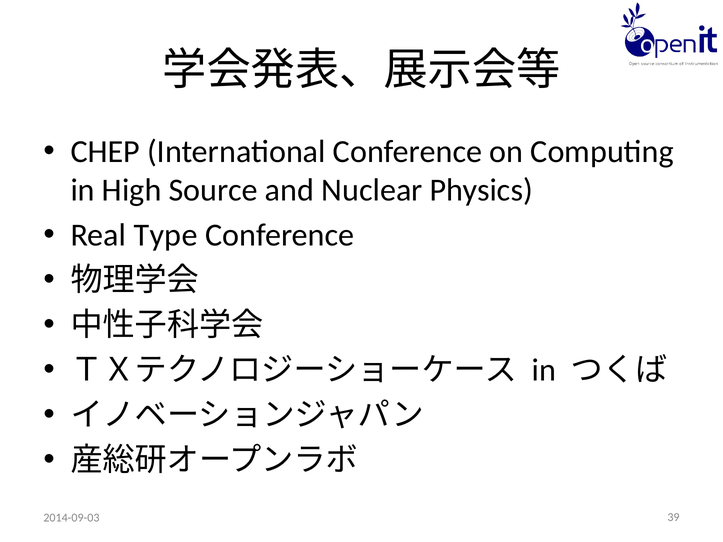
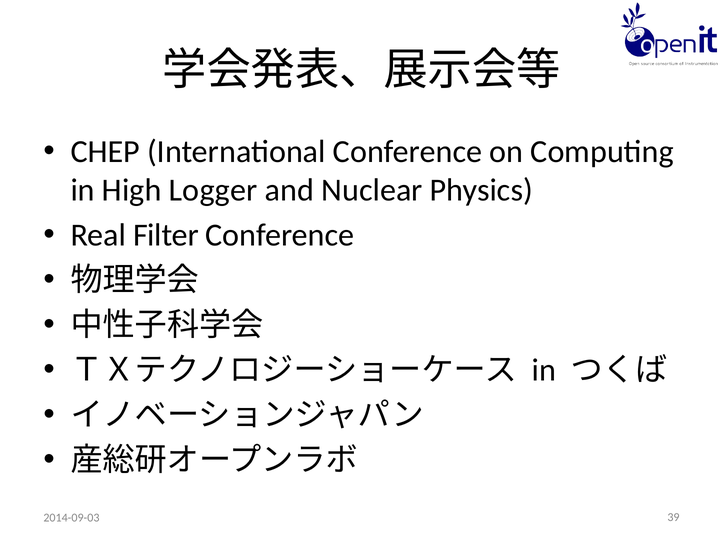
Source: Source -> Logger (213, 190)
Type: Type -> Filter (166, 235)
